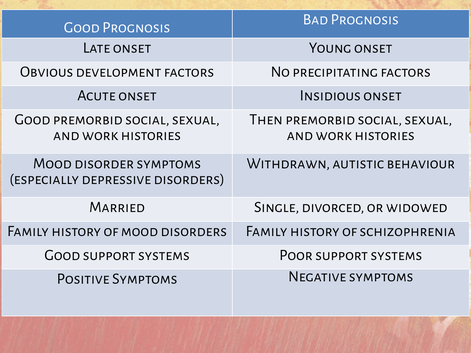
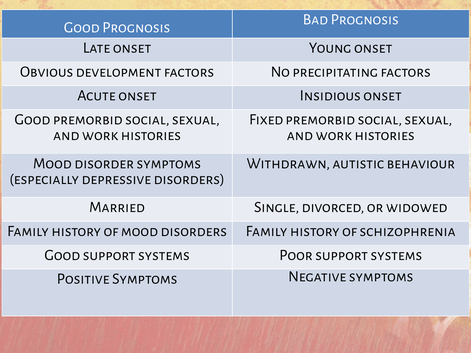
Then: Then -> Fixed (266, 119)
